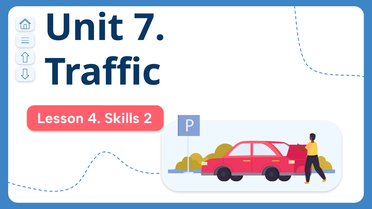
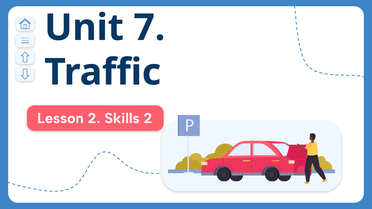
Lesson 4: 4 -> 2 (94, 118)
